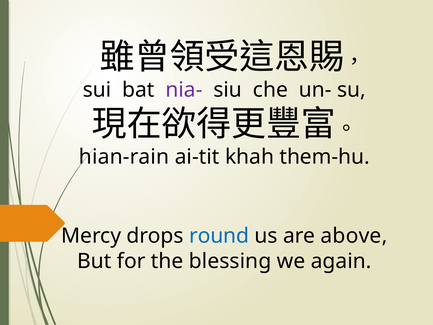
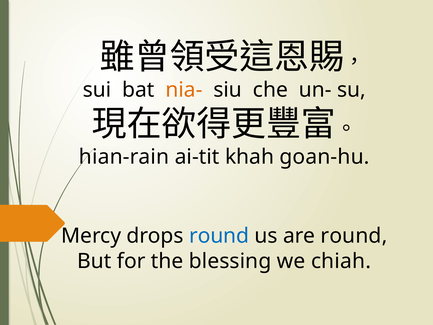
nia- colour: purple -> orange (184, 90)
them-hu: them-hu -> goan-hu (324, 157)
are above: above -> round (354, 236)
again: again -> chiah (341, 261)
